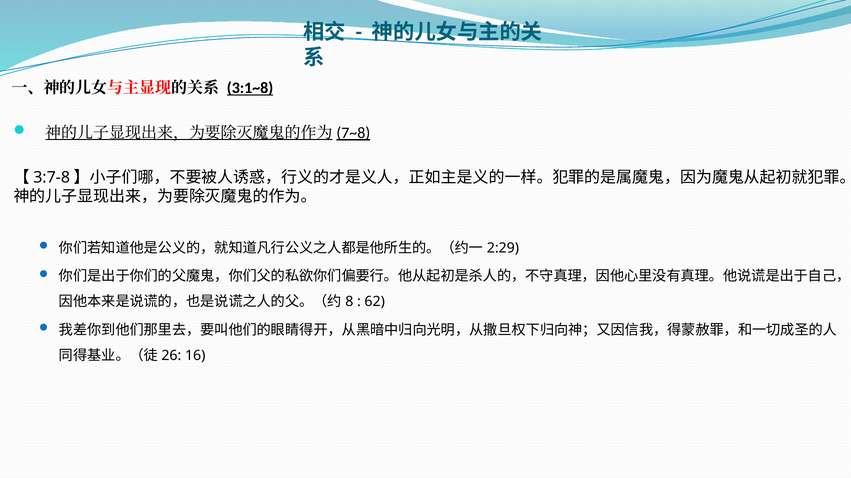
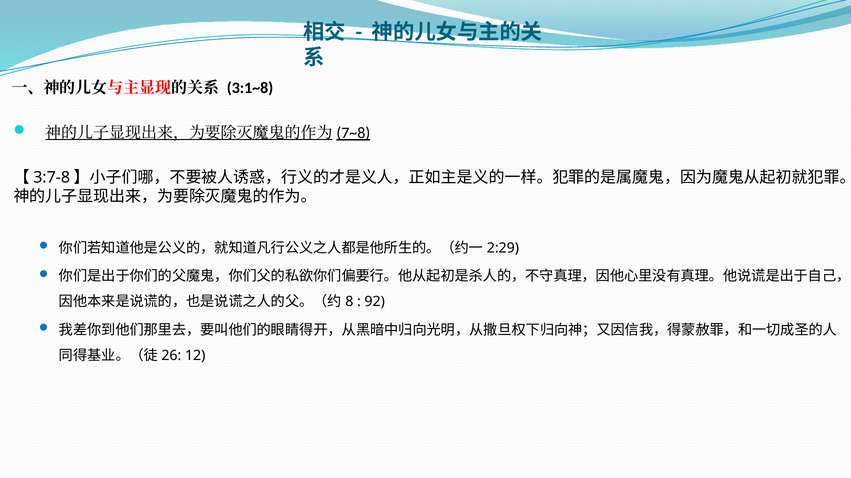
3:1~8 underline: present -> none (250, 88)
62: 62 -> 92 (375, 302)
16: 16 -> 12 (195, 356)
